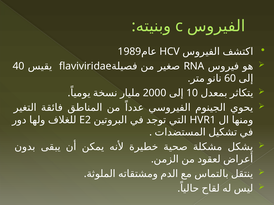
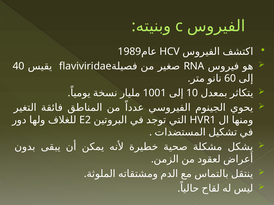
2000: 2000 -> 1001 (155, 93)
